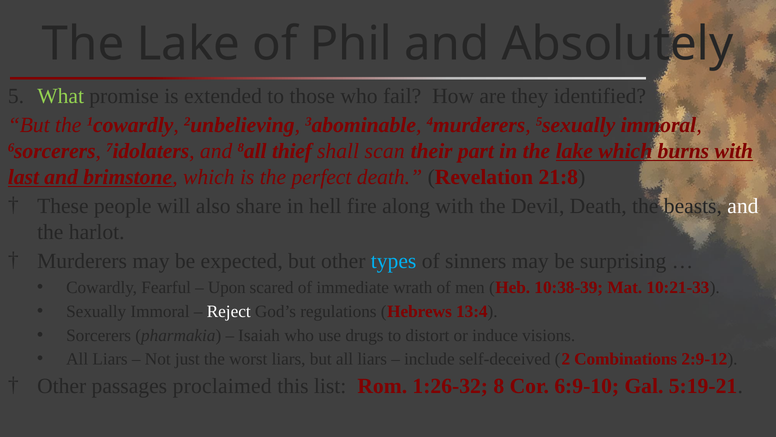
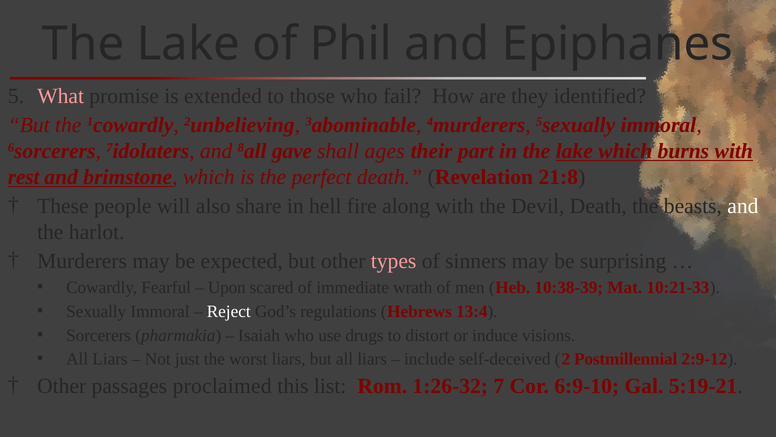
Absolutely: Absolutely -> Epiphanes (617, 44)
What colour: light green -> pink (61, 96)
thief: thief -> gave (292, 151)
scan: scan -> ages (385, 151)
last: last -> rest (24, 177)
types colour: light blue -> pink (394, 261)
Combinations: Combinations -> Postmillennial (626, 359)
8: 8 -> 7 (499, 386)
